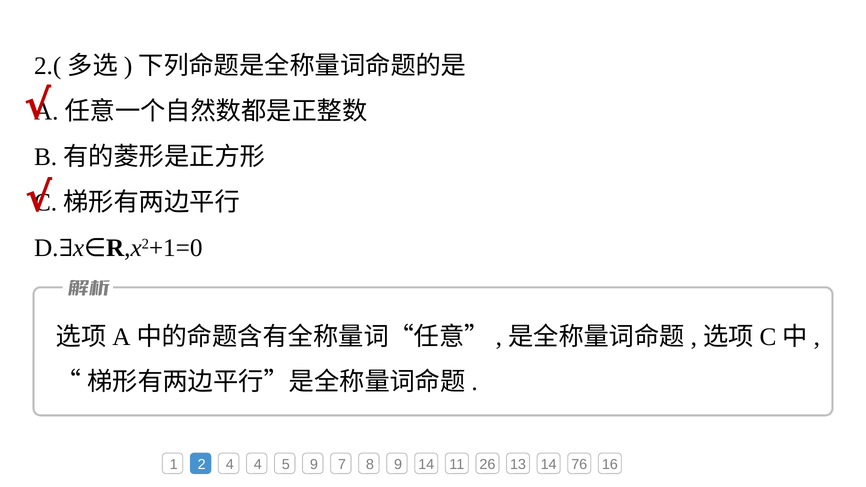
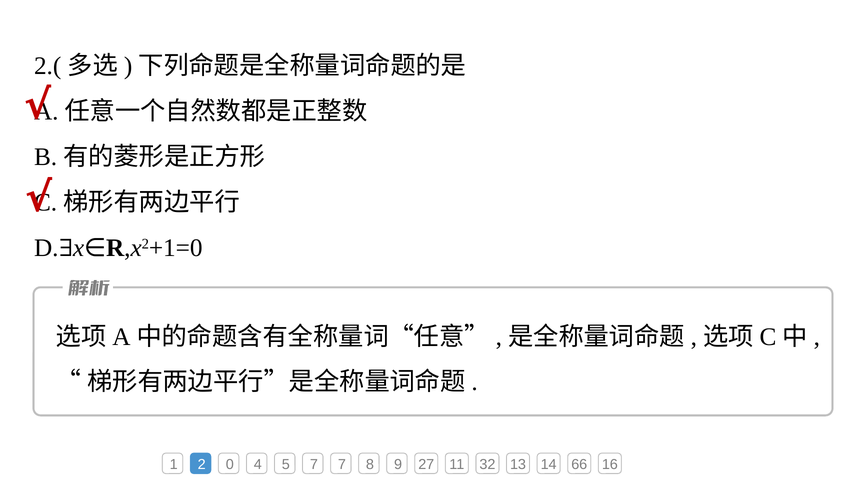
2 4: 4 -> 0 (230, 464)
5 9: 9 -> 7 (314, 464)
9 14: 14 -> 27 (426, 464)
26: 26 -> 32 (487, 464)
76: 76 -> 66 (579, 464)
